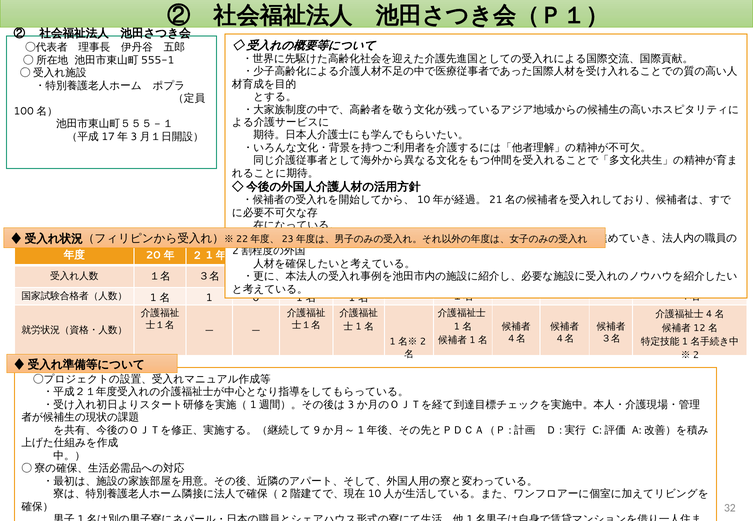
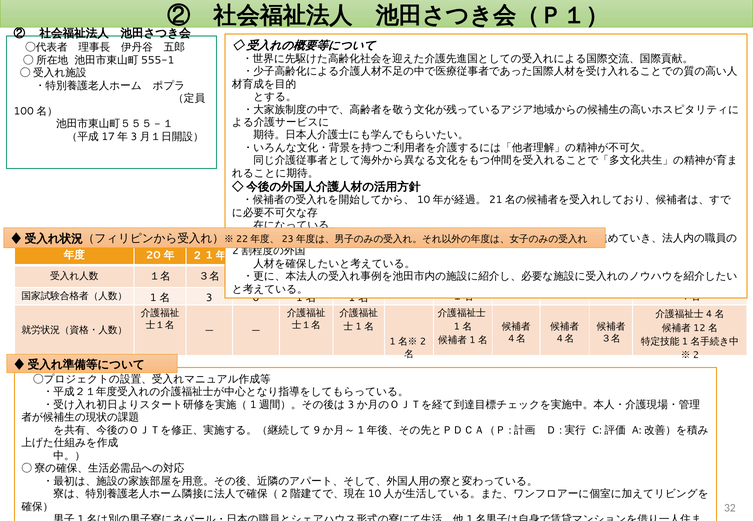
1: 1 -> 3 (209, 298)
